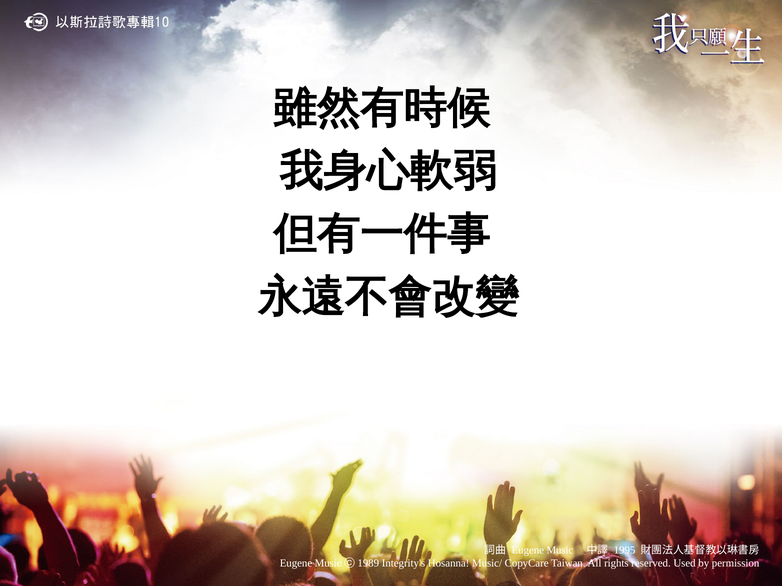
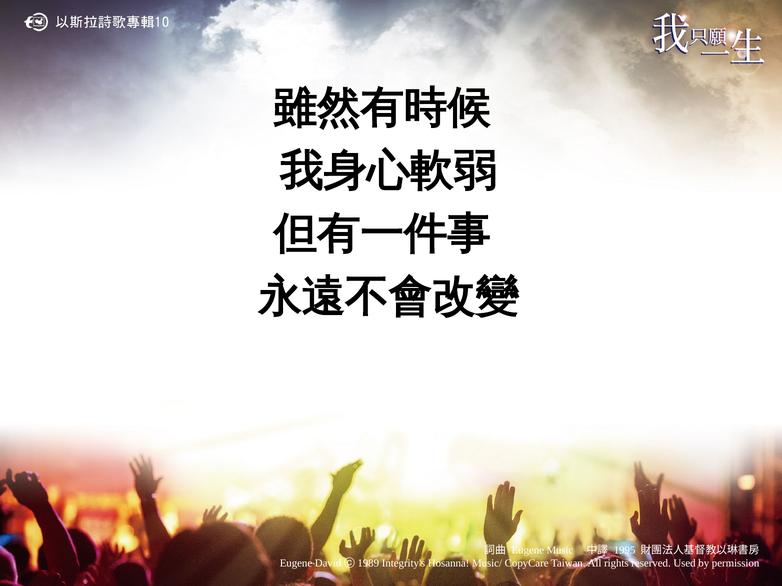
Music: Music -> David (328, 564)
